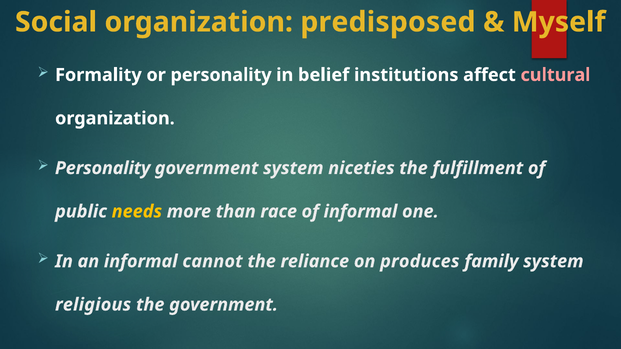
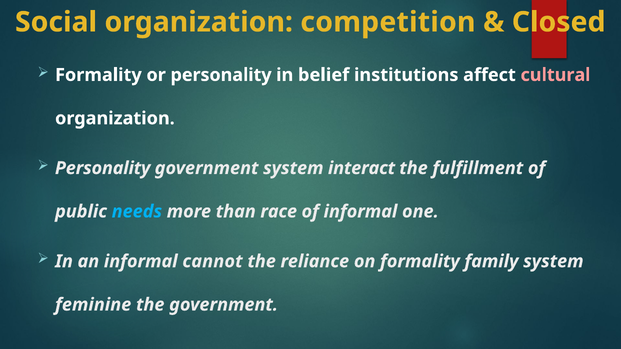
predisposed: predisposed -> competition (388, 22)
Myself: Myself -> Closed (559, 22)
niceties: niceties -> interact (362, 168)
needs colour: yellow -> light blue (137, 212)
on produces: produces -> formality (420, 262)
religious: religious -> feminine (93, 305)
